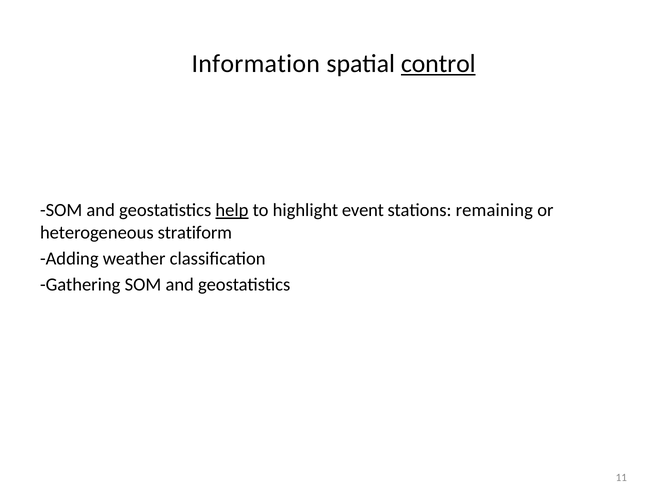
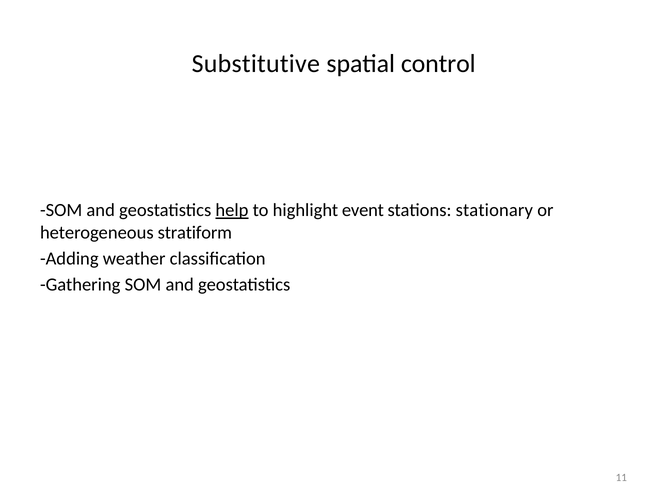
Information: Information -> Substitutive (256, 63)
control underline: present -> none (438, 63)
remaining: remaining -> stationary (494, 210)
